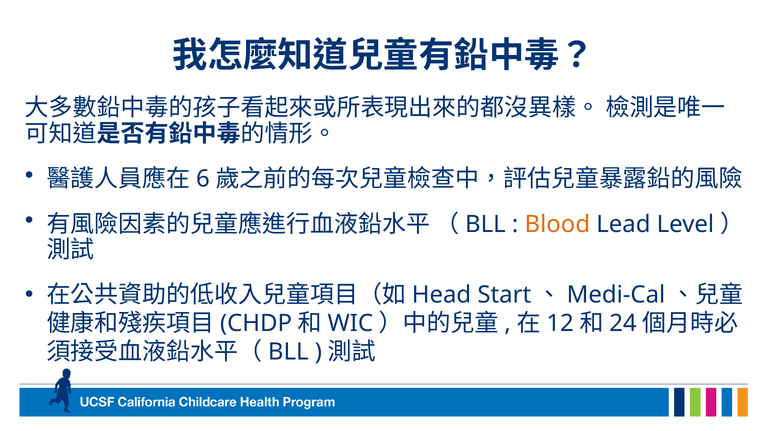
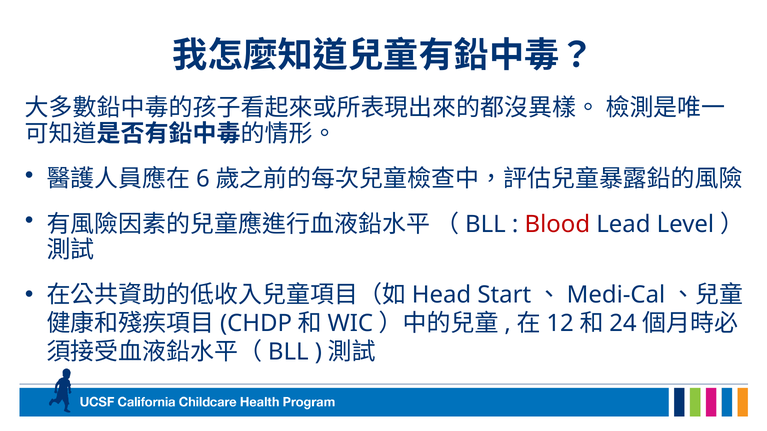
Blood colour: orange -> red (557, 224)
